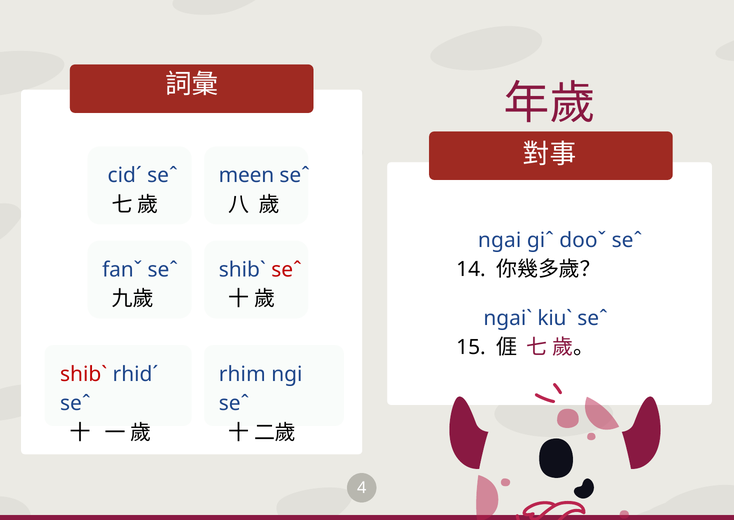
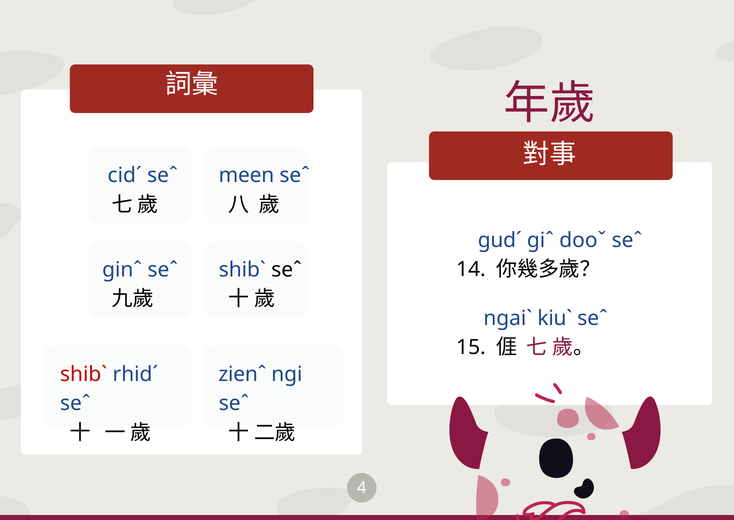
ngai: ngai -> gudˊ (500, 240)
fanˇ: fanˇ -> ginˆ (122, 270)
seˆ colour: red -> black (287, 270)
rhim: rhim -> zienˆ (242, 374)
